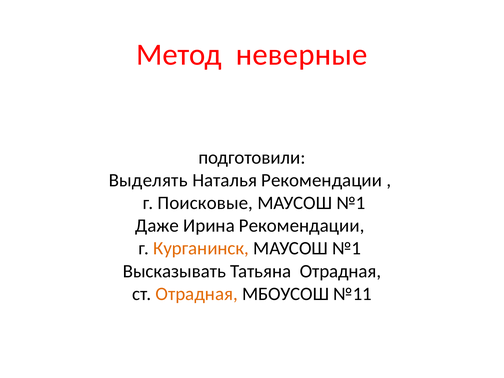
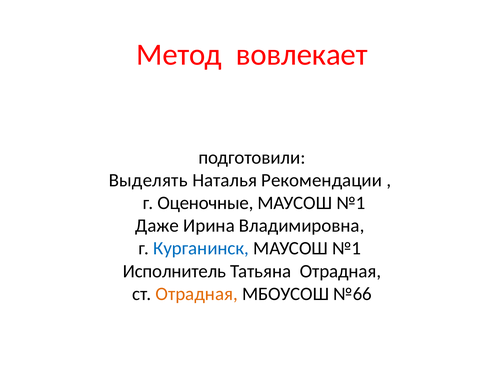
неверные: неверные -> вовлекает (302, 55)
Поисковые: Поисковые -> Оценочные (205, 203)
Ирина Рекомендации: Рекомендации -> Владимировна (302, 226)
Курганинск colour: orange -> blue (201, 248)
Высказывать: Высказывать -> Исполнитель (174, 271)
№11: №11 -> №66 (353, 294)
